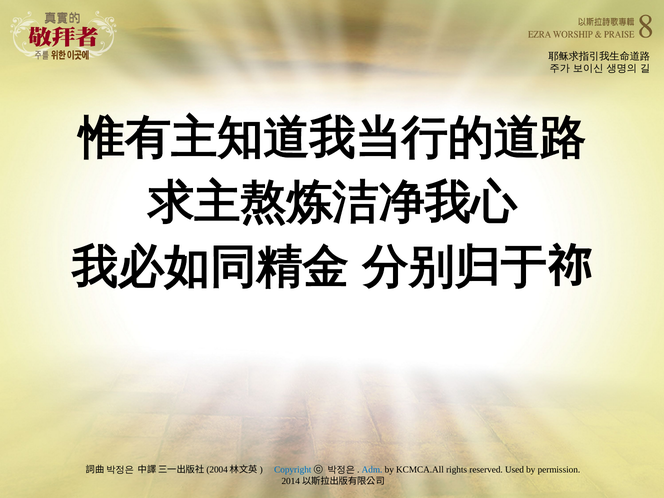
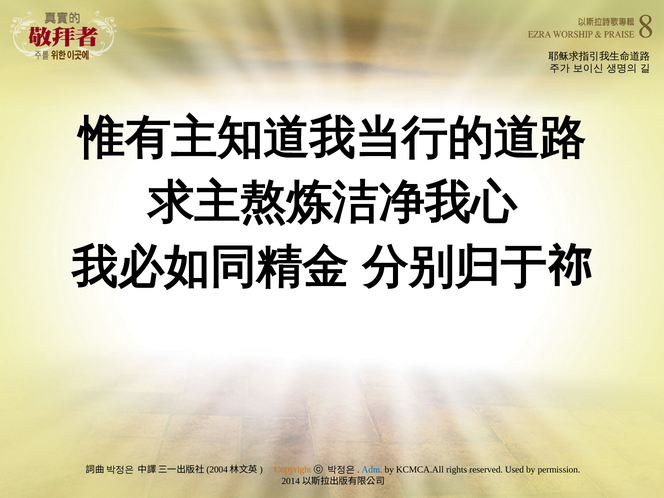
Copyright colour: blue -> orange (293, 470)
